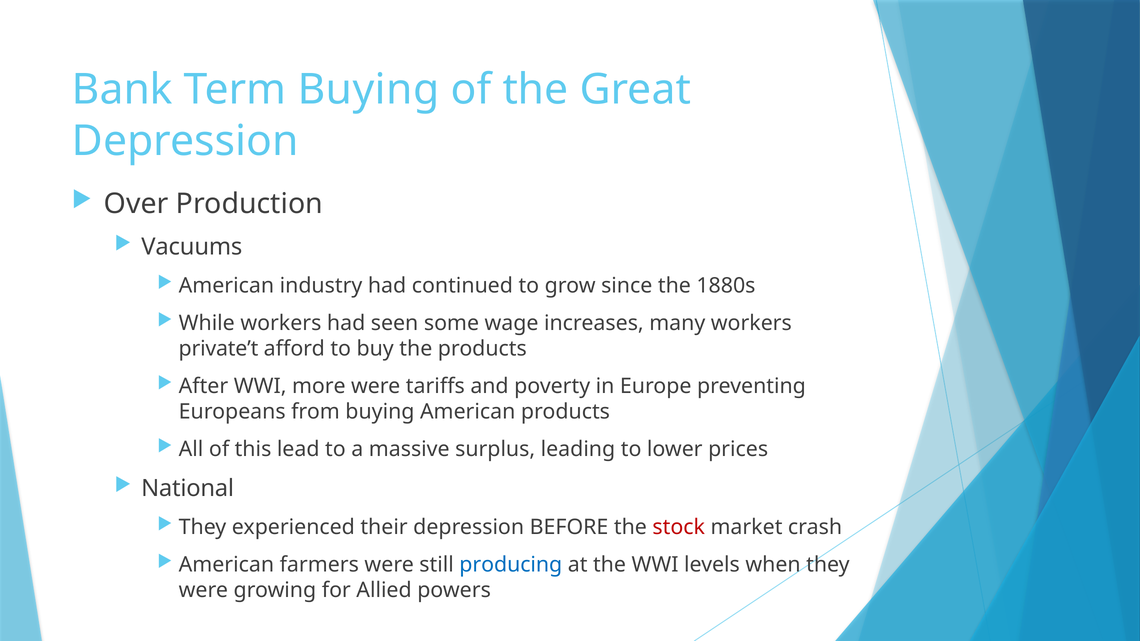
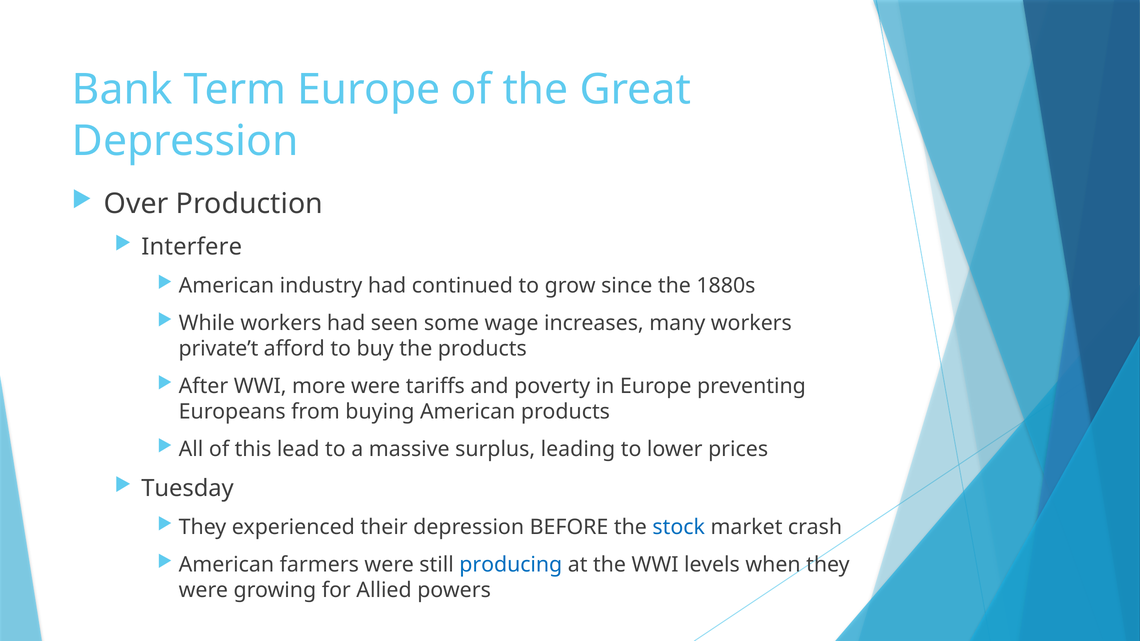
Term Buying: Buying -> Europe (369, 90)
Vacuums: Vacuums -> Interfere (192, 247)
National: National -> Tuesday (188, 489)
stock colour: red -> blue (679, 527)
